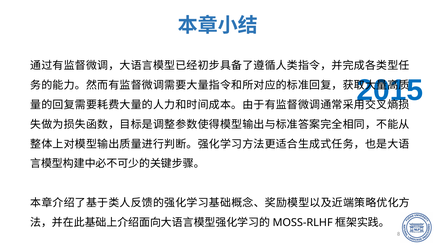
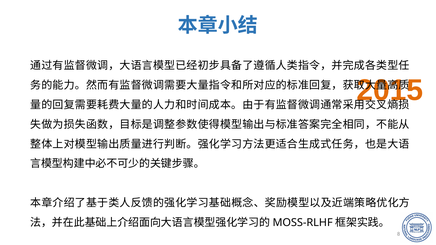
2015 colour: blue -> orange (390, 90)
